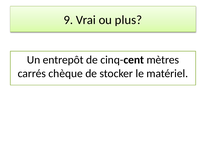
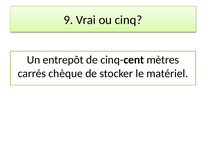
plus: plus -> cinq (129, 20)
